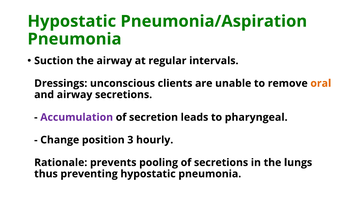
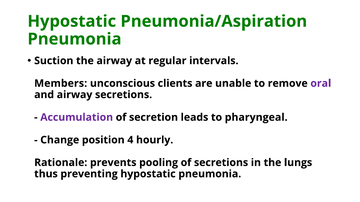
Dressings: Dressings -> Members (61, 84)
oral colour: orange -> purple (321, 84)
3: 3 -> 4 (130, 140)
